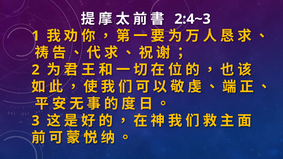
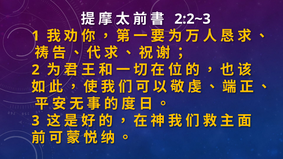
2:4~3: 2:4~3 -> 2:2~3 (193, 19)
